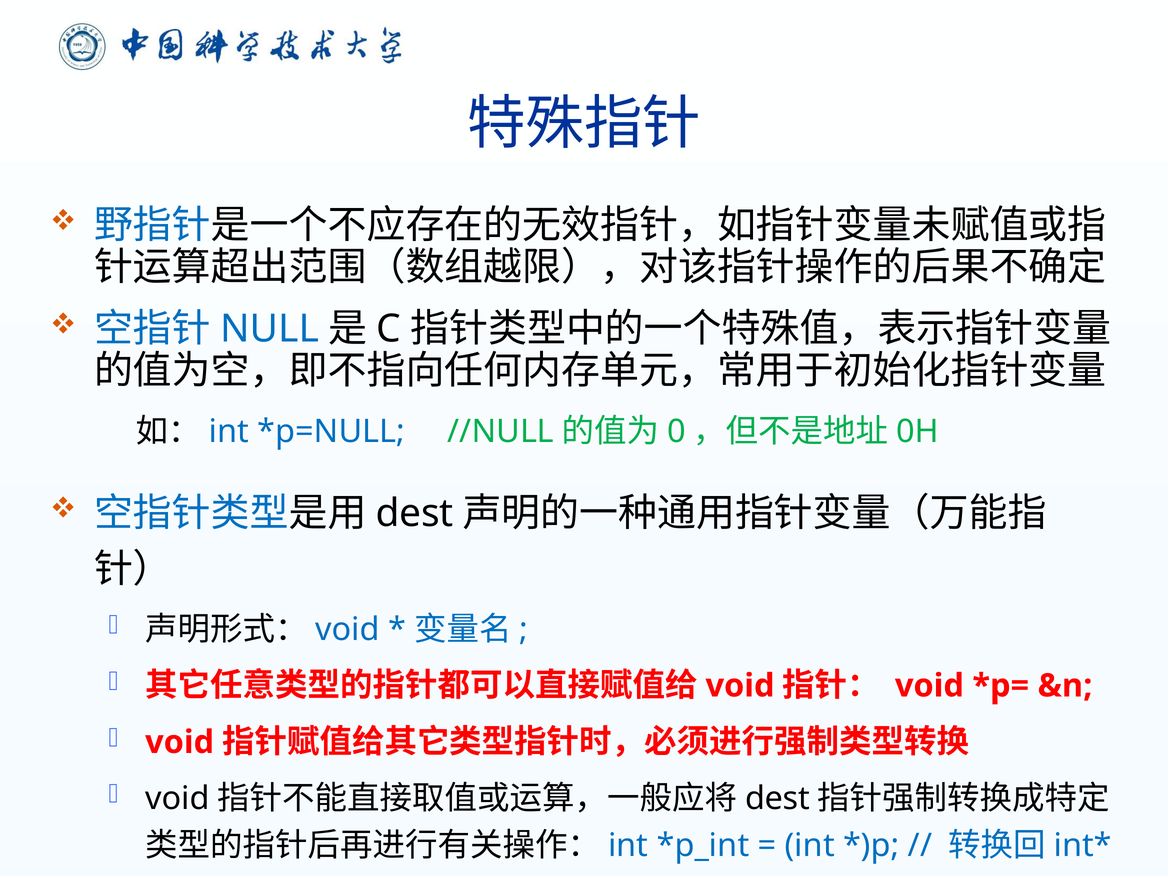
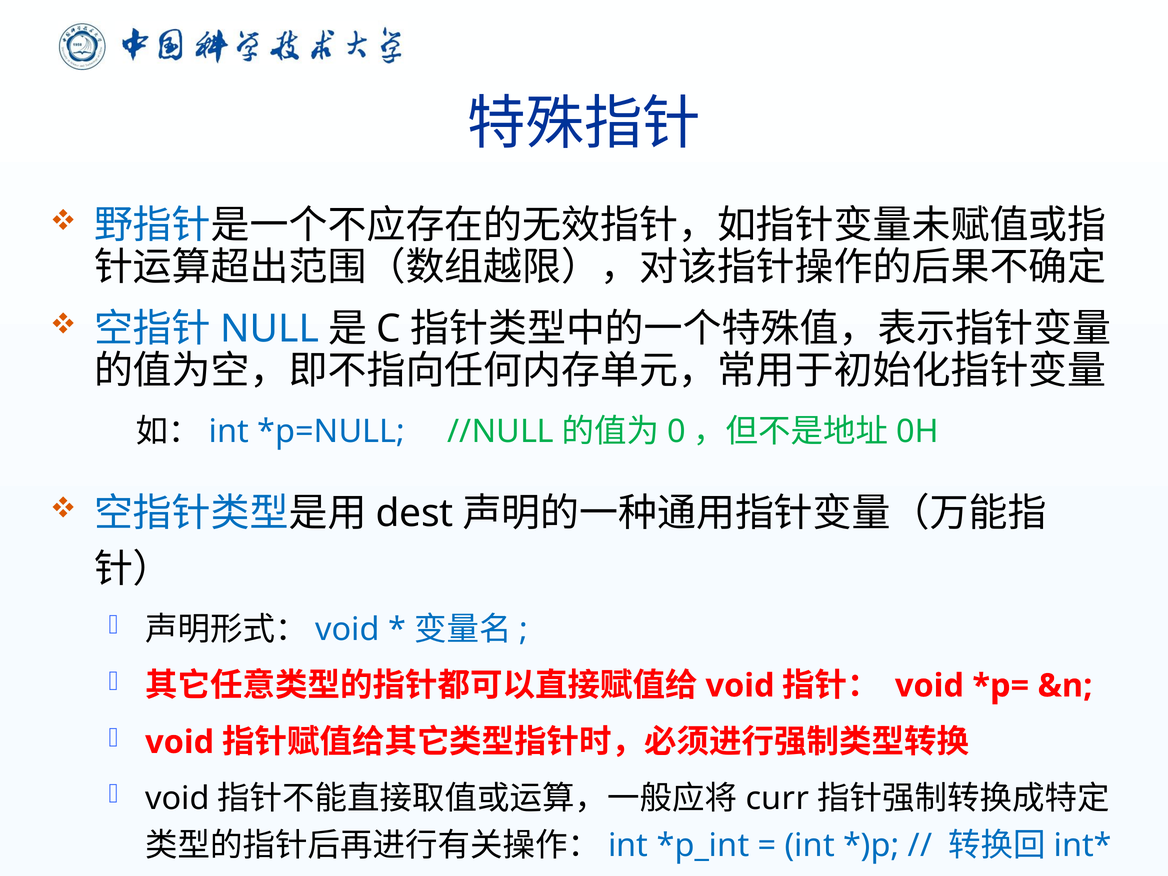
dest: dest -> curr (777, 799)
